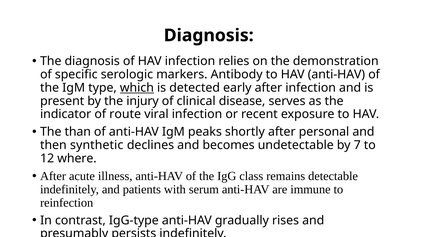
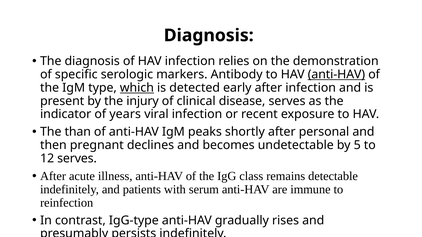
anti-HAV underline: none -> present (336, 75)
route: route -> years (125, 114)
synthetic: synthetic -> pregnant (97, 145)
7: 7 -> 5 (357, 145)
12 where: where -> serves (77, 159)
